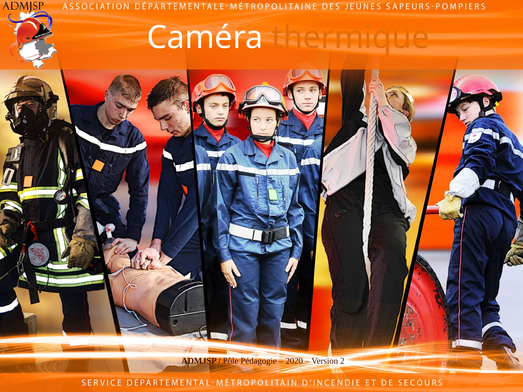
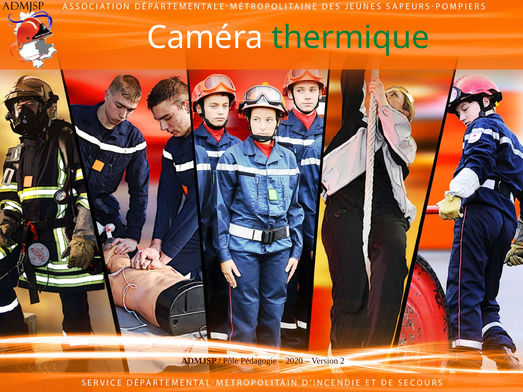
thermique colour: orange -> green (351, 38)
